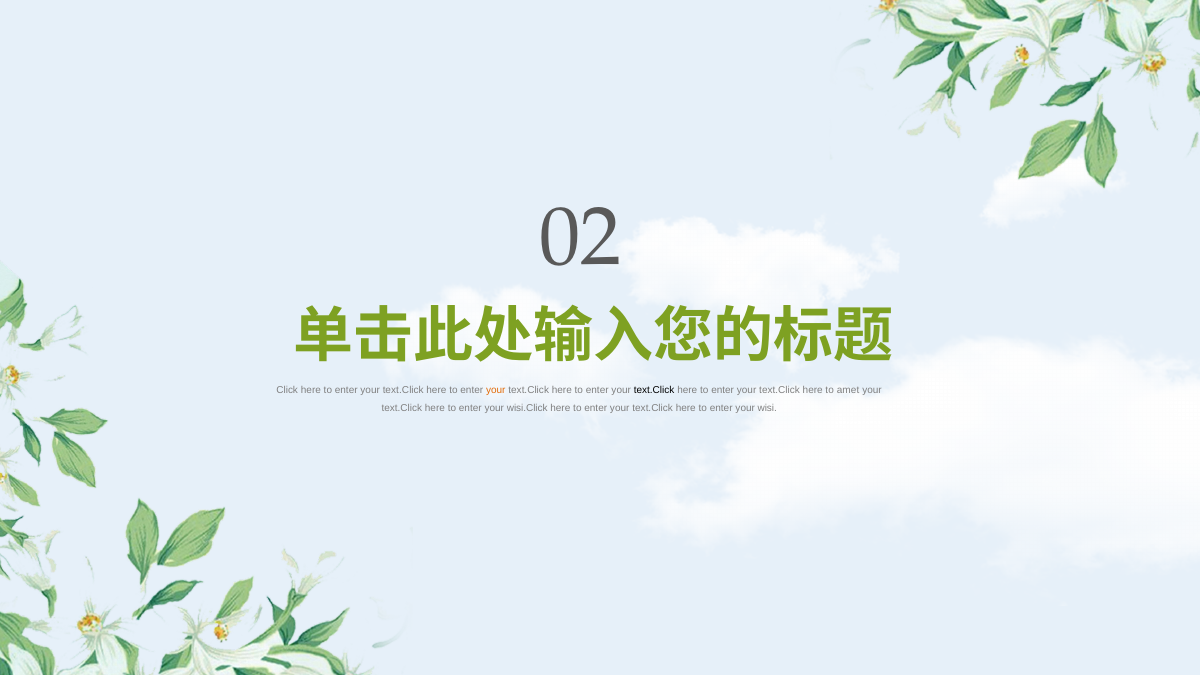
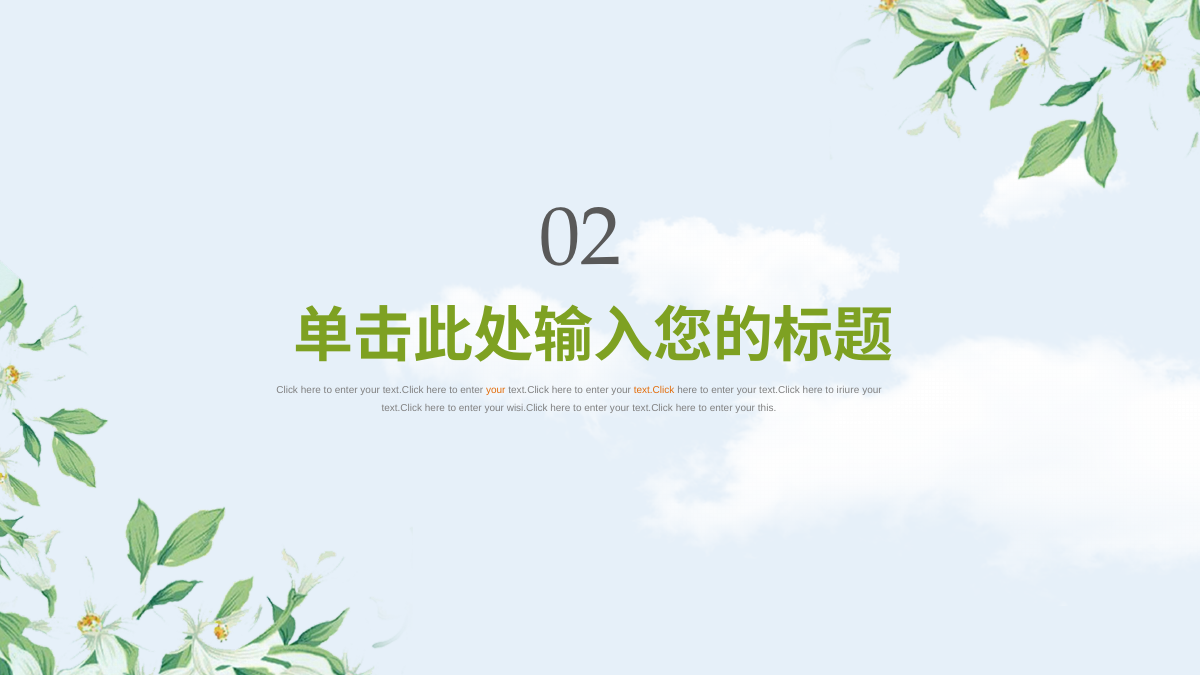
text.Click colour: black -> orange (654, 390)
amet: amet -> iriure (848, 390)
wisi: wisi -> this (767, 408)
